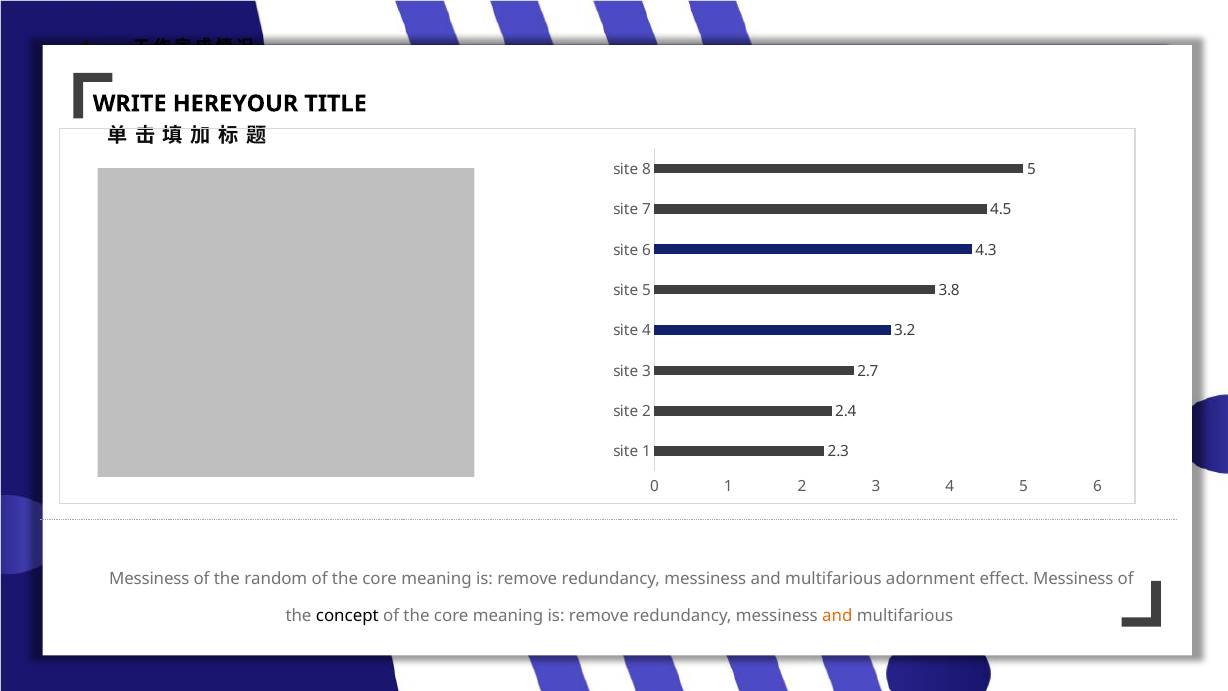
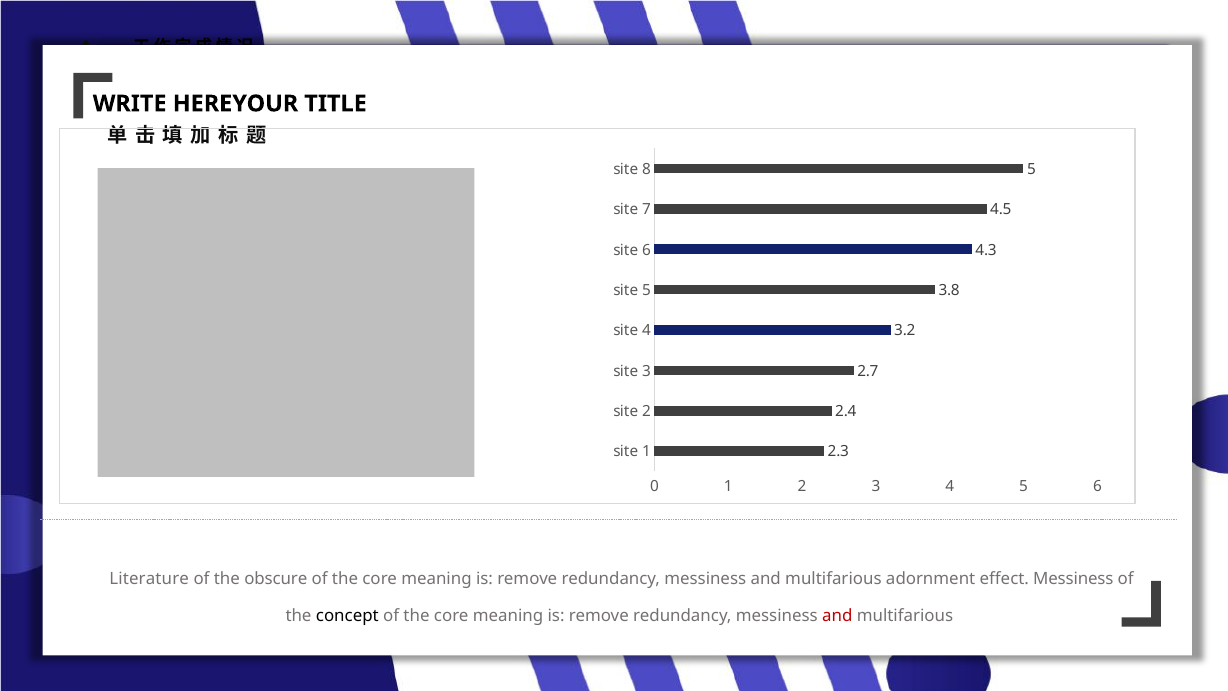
Messiness: Messiness -> Literature (149, 579)
random: random -> obscure (276, 579)
and colour: orange -> red (837, 616)
